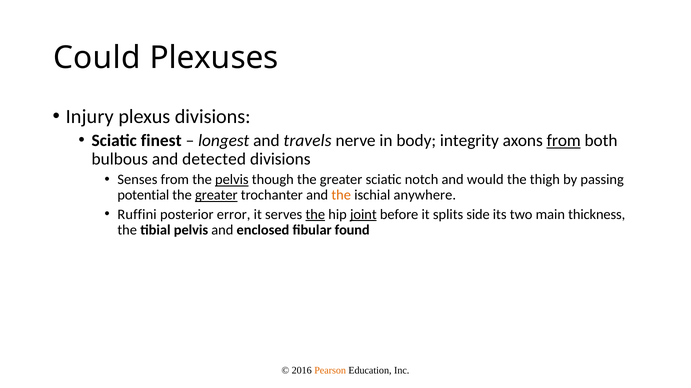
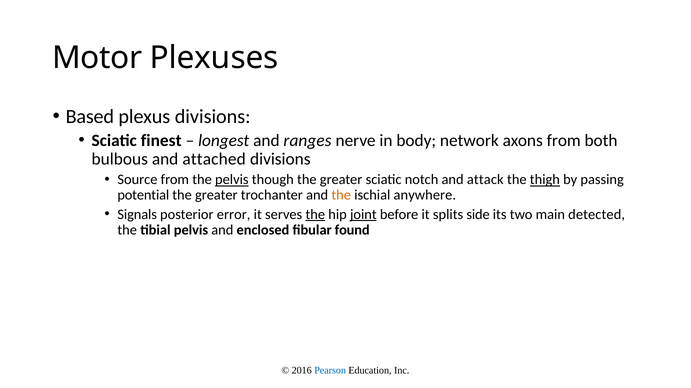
Could: Could -> Motor (97, 58)
Injury: Injury -> Based (90, 117)
travels: travels -> ranges (308, 141)
integrity: integrity -> network (469, 141)
from underline: present -> none (564, 141)
detected: detected -> attached (214, 159)
Senses: Senses -> Source (137, 180)
would: would -> attack (485, 180)
thigh underline: none -> present (545, 180)
greater underline: present -> none (216, 196)
Ruffini: Ruffini -> Signals (137, 215)
thickness: thickness -> detected (597, 215)
Pearson colour: orange -> blue (330, 371)
